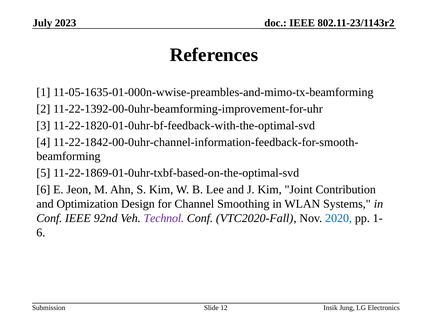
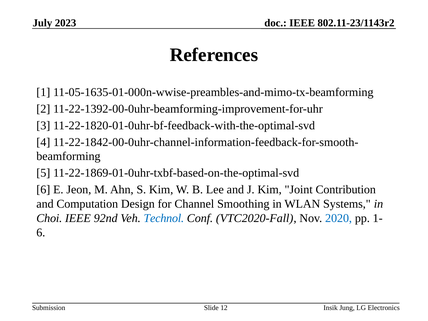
Optimization: Optimization -> Computation (87, 204)
Conf: Conf -> Choi (49, 218)
Technol colour: purple -> blue (164, 218)
